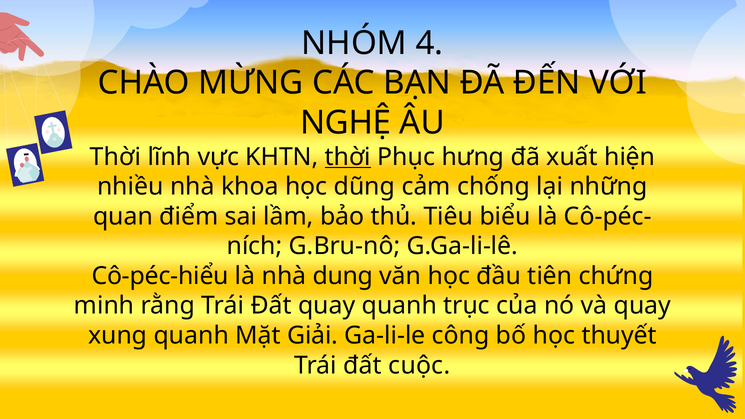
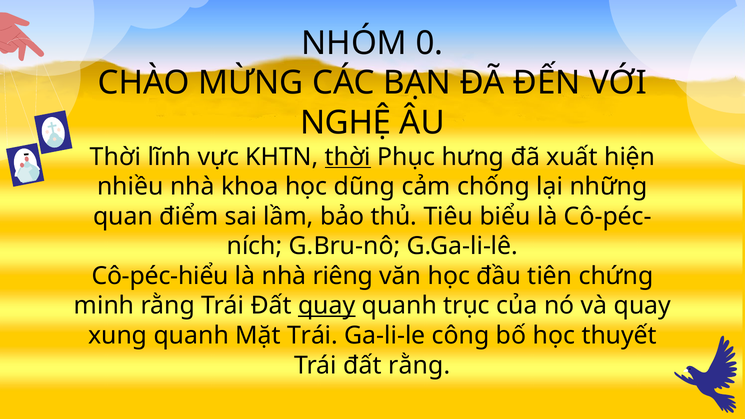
4: 4 -> 0 (429, 43)
dung: dung -> riêng (343, 276)
quay underline: none -> present (327, 306)
Mặt Giải: Giải -> Trái (313, 336)
đất cuộc: cuộc -> rằng (419, 365)
